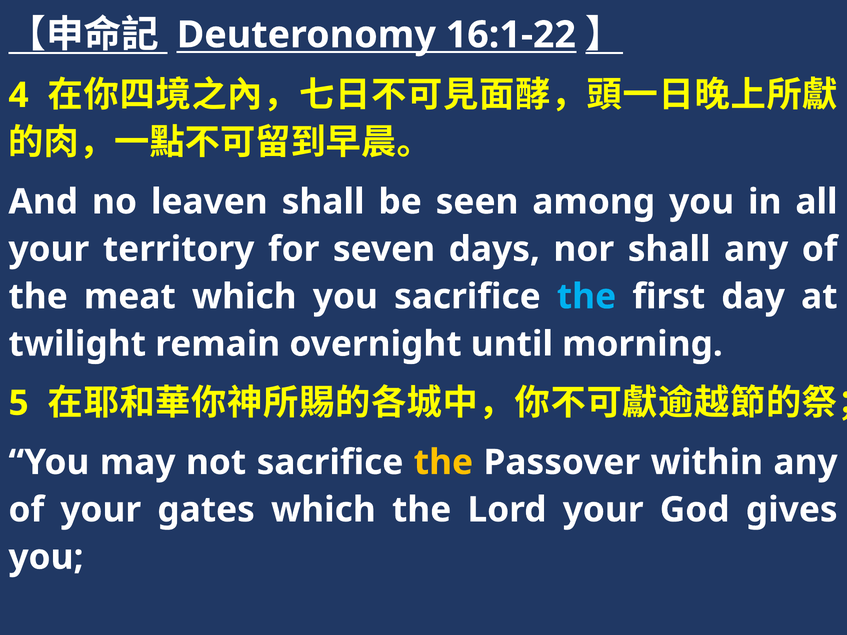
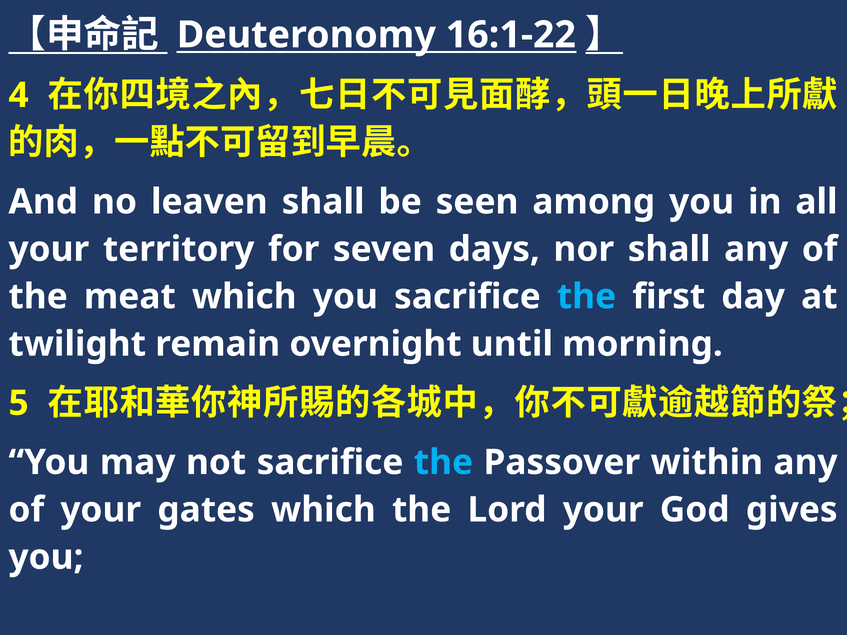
the colour: yellow -> light blue (443, 463)
